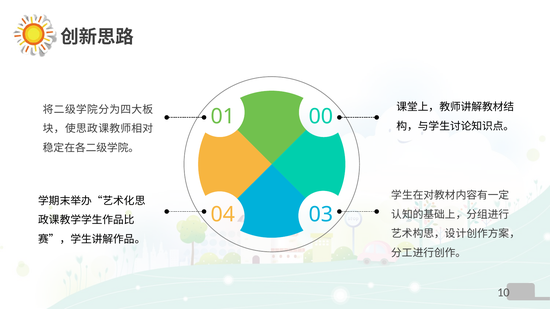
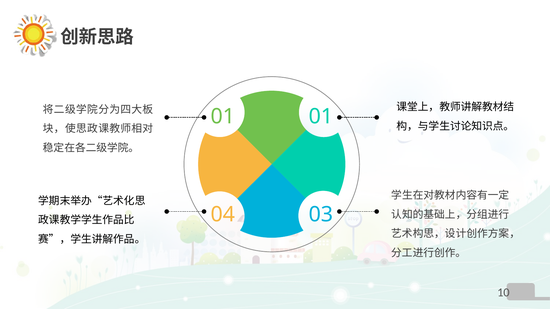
01 00: 00 -> 01 (321, 117)
